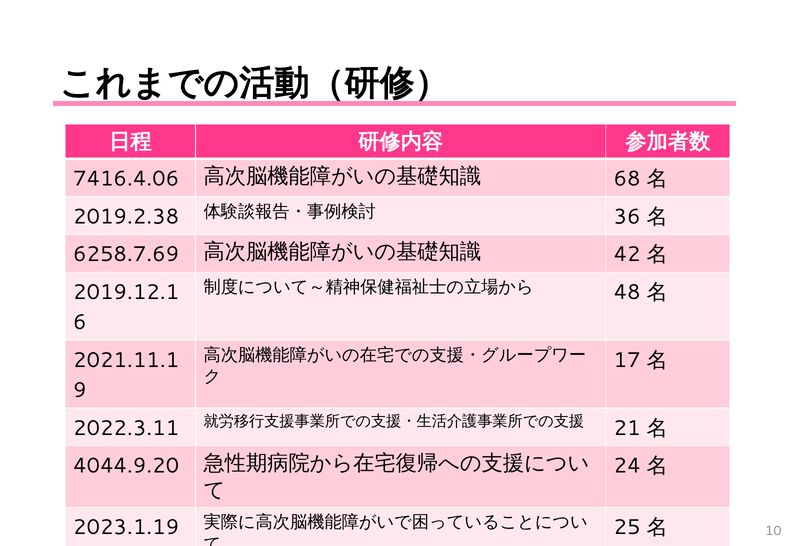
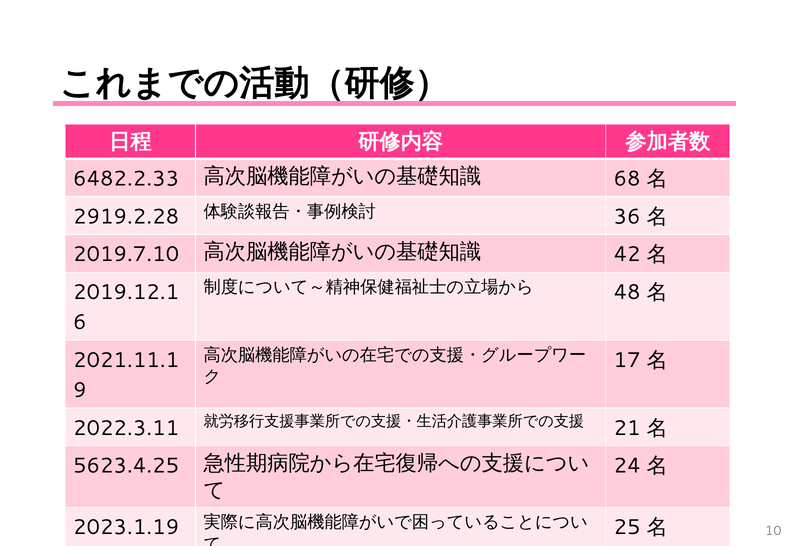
7416.4.06: 7416.4.06 -> 6482.2.33 (126, 179)
2019.2.38: 2019.2.38 -> 2919.2.28 (126, 217)
6258.7.69: 6258.7.69 -> 2019.7.10 (126, 255)
4044.9.20: 4044.9.20 -> 5623.4.25 (126, 466)
